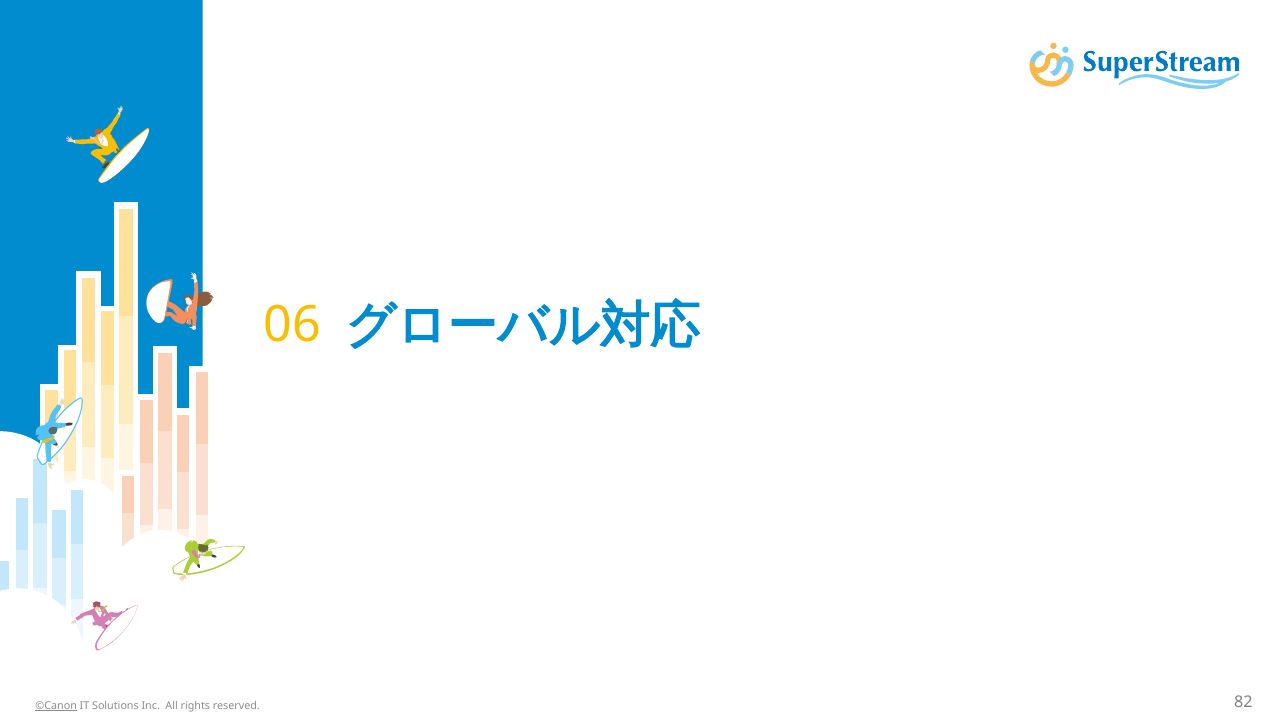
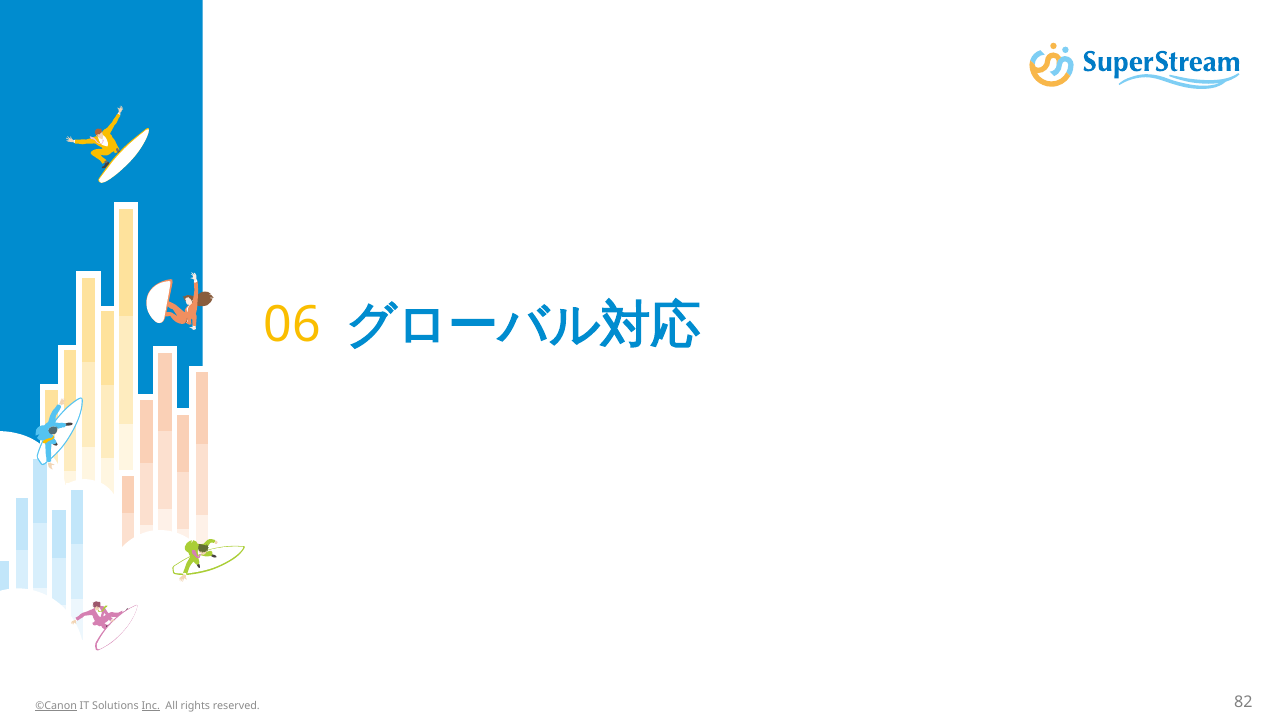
Inc underline: none -> present (151, 706)
